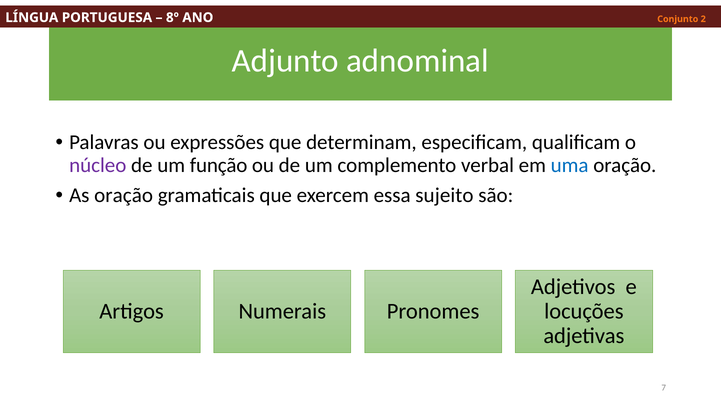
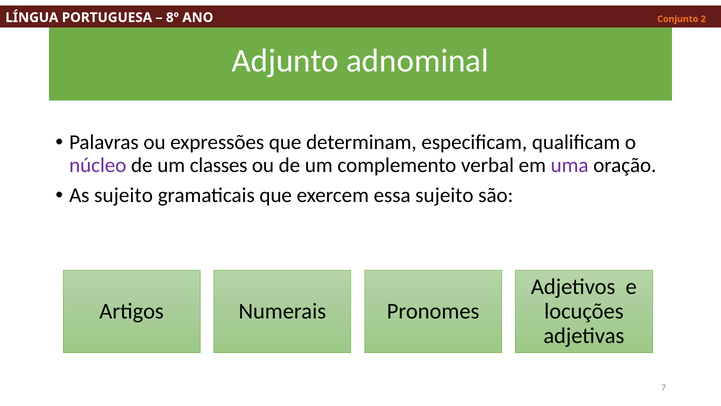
função: função -> classes (219, 165)
uma colour: blue -> purple (570, 165)
As oração: oração -> sujeito (124, 195)
